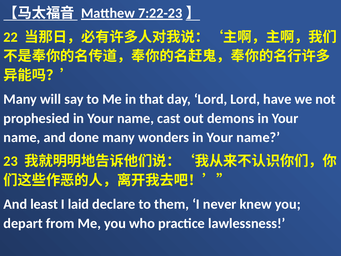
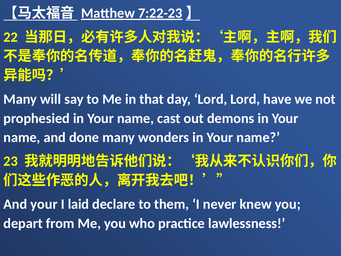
And least: least -> your (44, 204)
